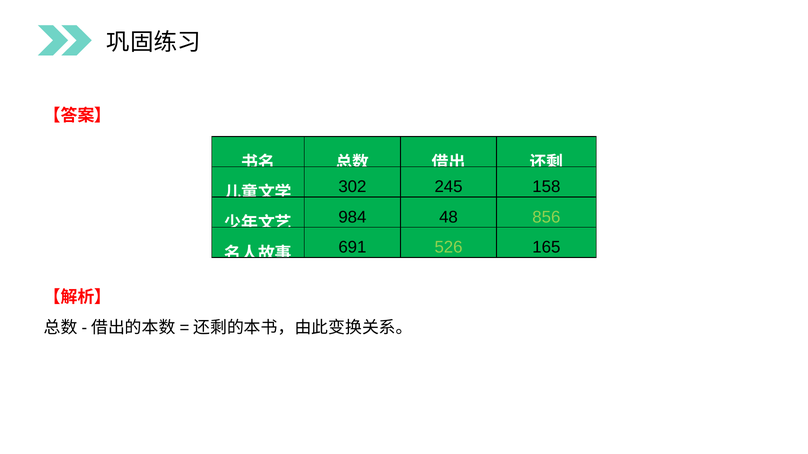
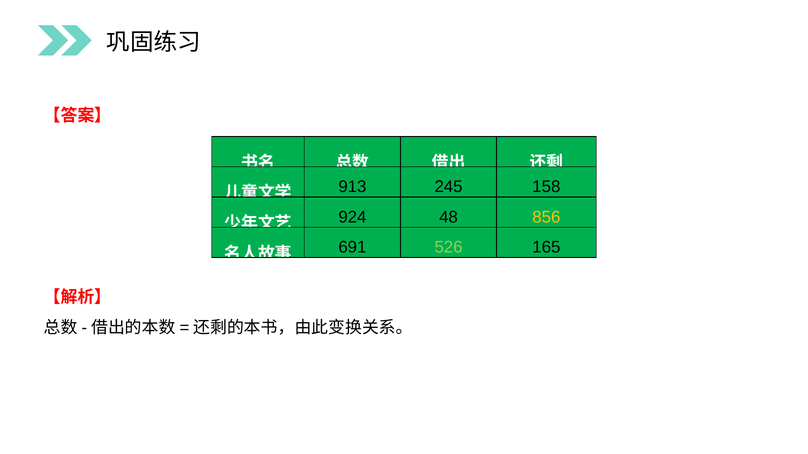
302: 302 -> 913 (352, 187)
984: 984 -> 924 (352, 217)
856 colour: light green -> yellow (546, 217)
